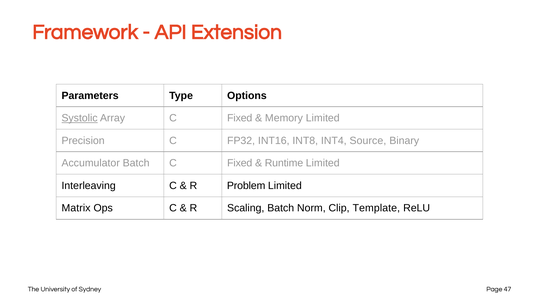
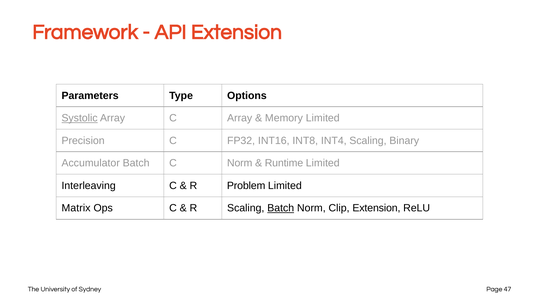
Array C Fixed: Fixed -> Array (240, 118)
INT4 Source: Source -> Scaling (368, 141)
Fixed: Fixed -> Norm (240, 163)
Batch underline: none -> present (281, 208)
Clip Template: Template -> Extension (376, 208)
